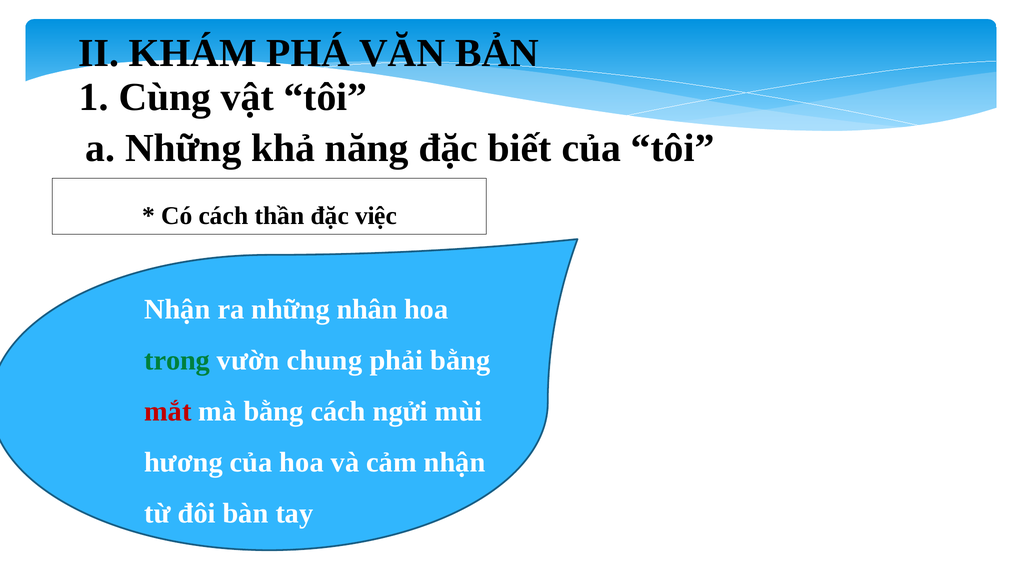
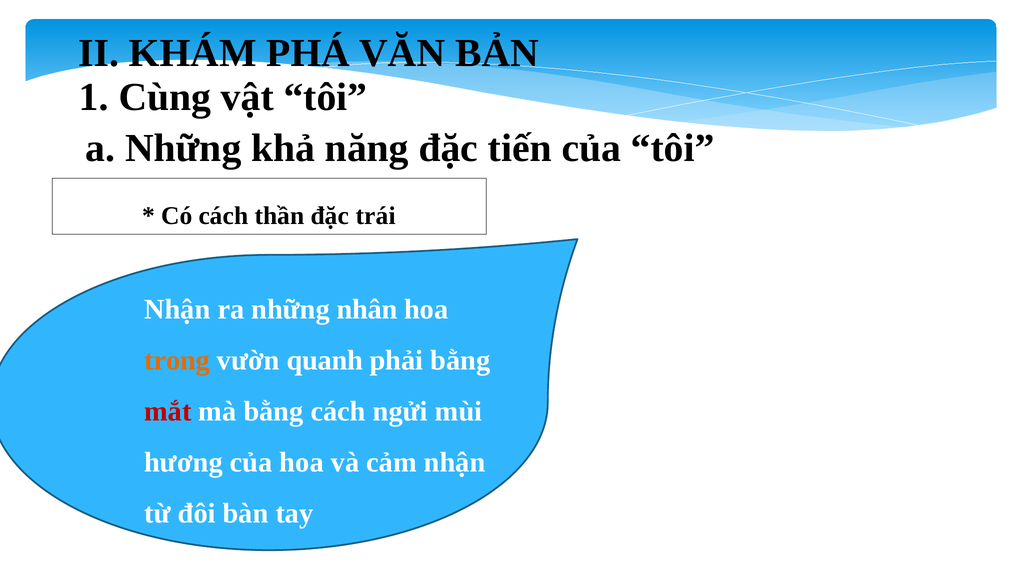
biết: biết -> tiến (520, 148)
việc: việc -> trái (376, 216)
trong colour: green -> orange (177, 361)
chung: chung -> quanh (325, 361)
